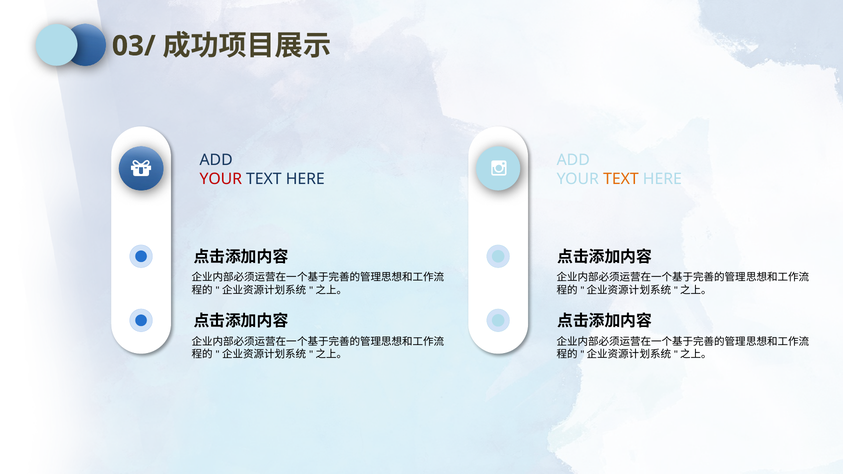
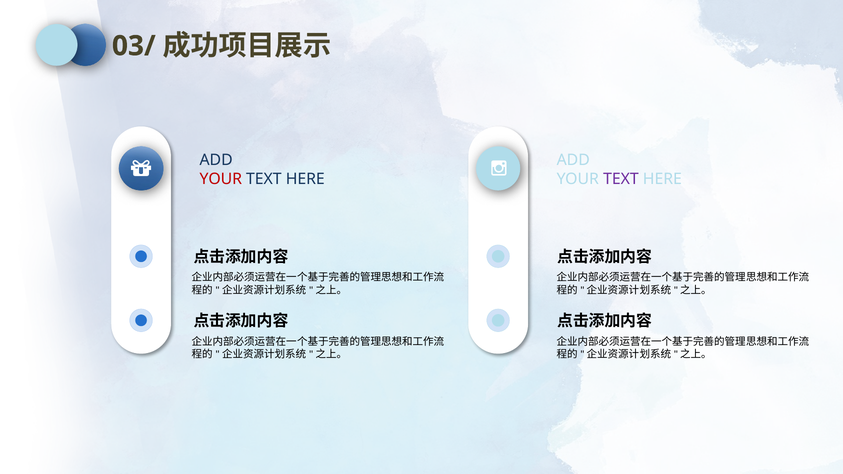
TEXT colour: orange -> purple (621, 179)
